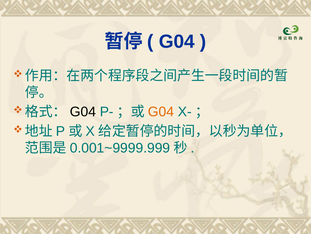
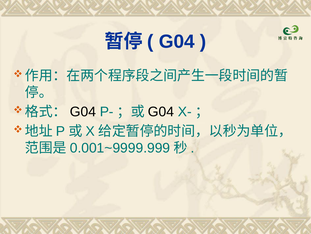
G04 colour: orange -> black (161, 112)
